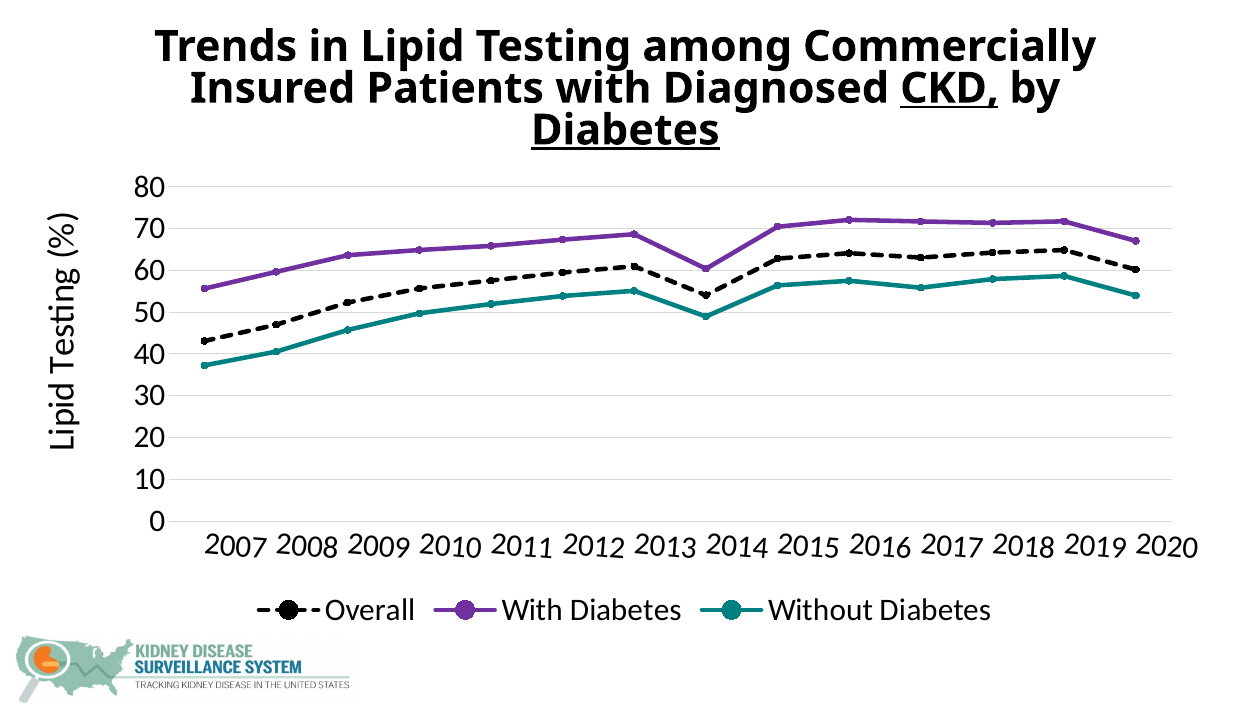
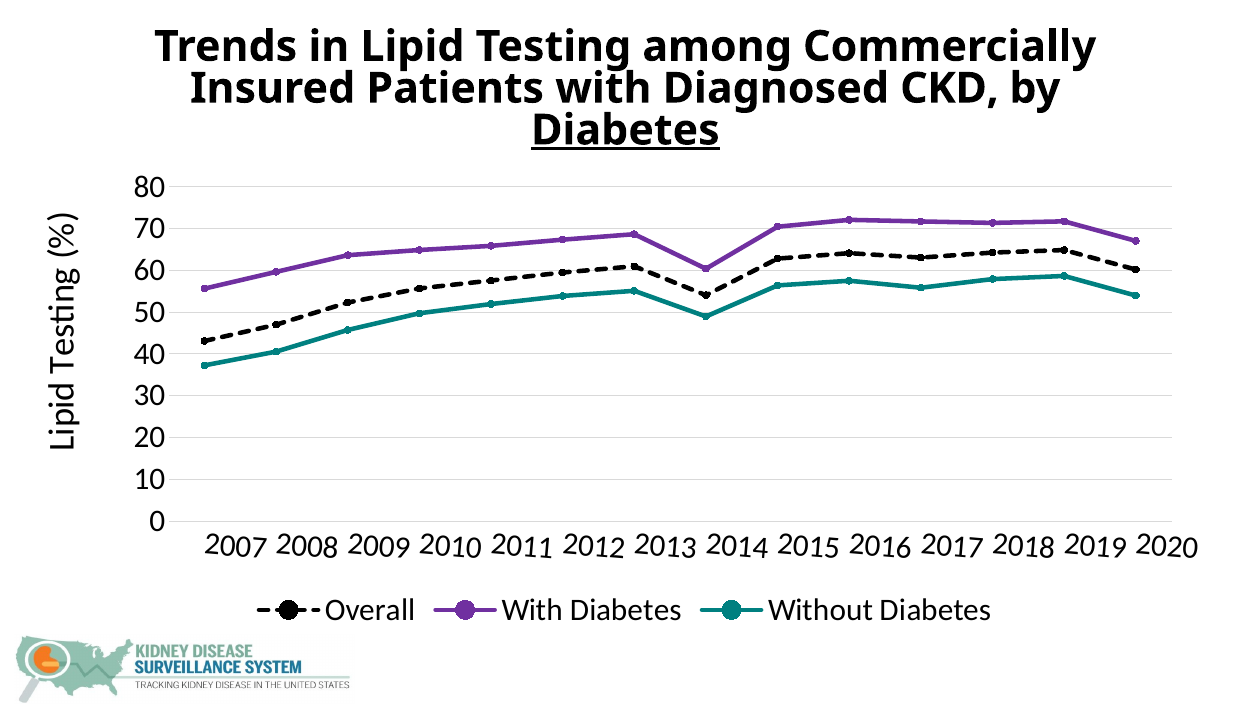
CKD underline: present -> none (949, 88)
